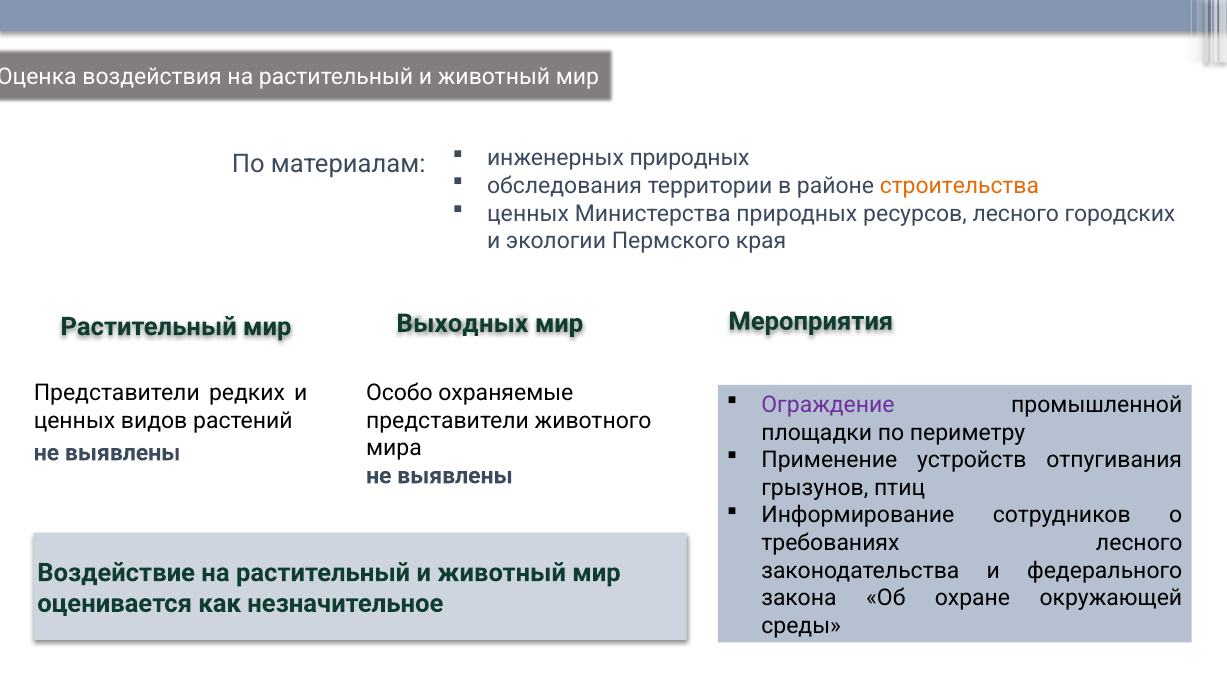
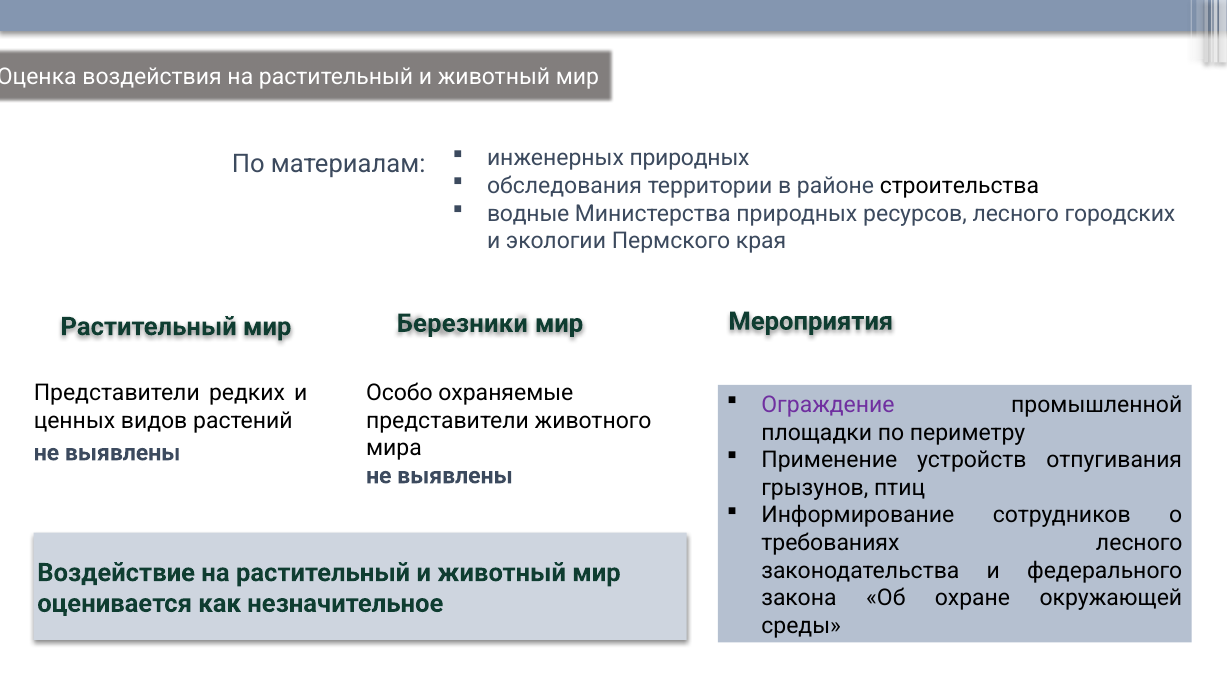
строительства colour: orange -> black (959, 186)
ценных: ценных -> водные (528, 214)
Выходных: Выходных -> Березники (462, 323)
